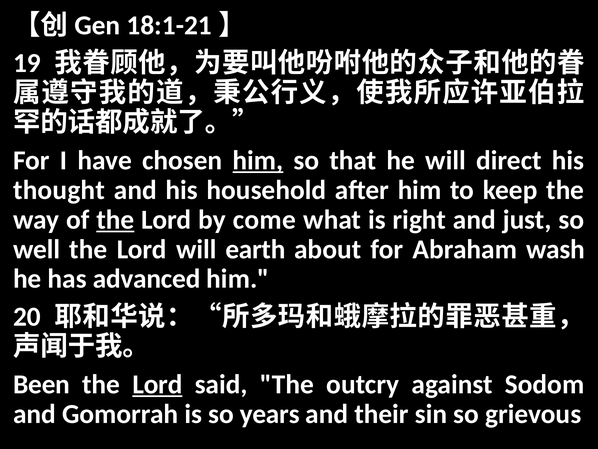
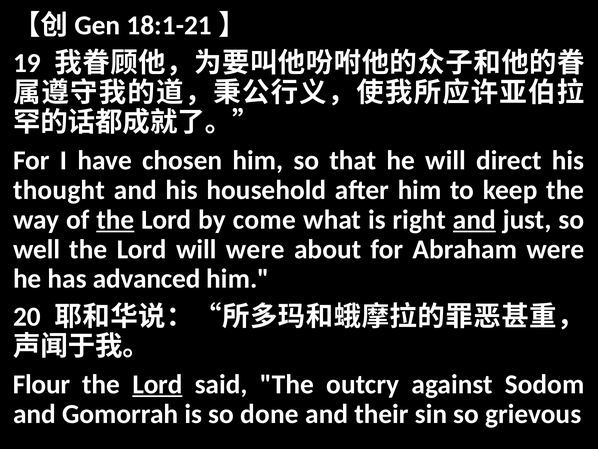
him underline: present -> none (258, 160)
and underline: none -> present (474, 219)
will earth: earth -> were (255, 249)
Abraham wash: wash -> were (555, 249)
Been: Been -> Flour (42, 384)
years: years -> done (269, 414)
